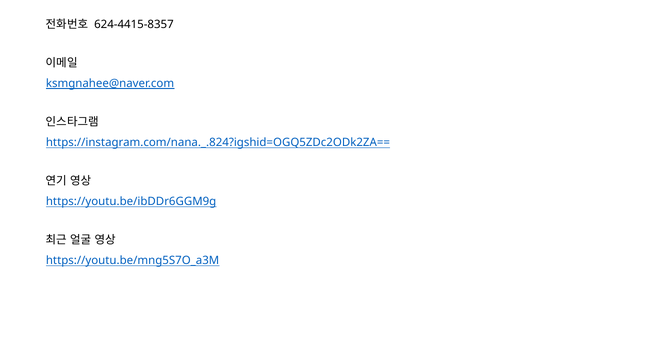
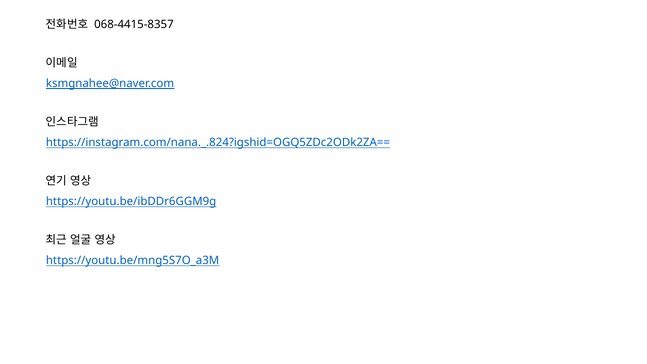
624-4415-8357: 624-4415-8357 -> 068-4415-8357 (134, 25)
